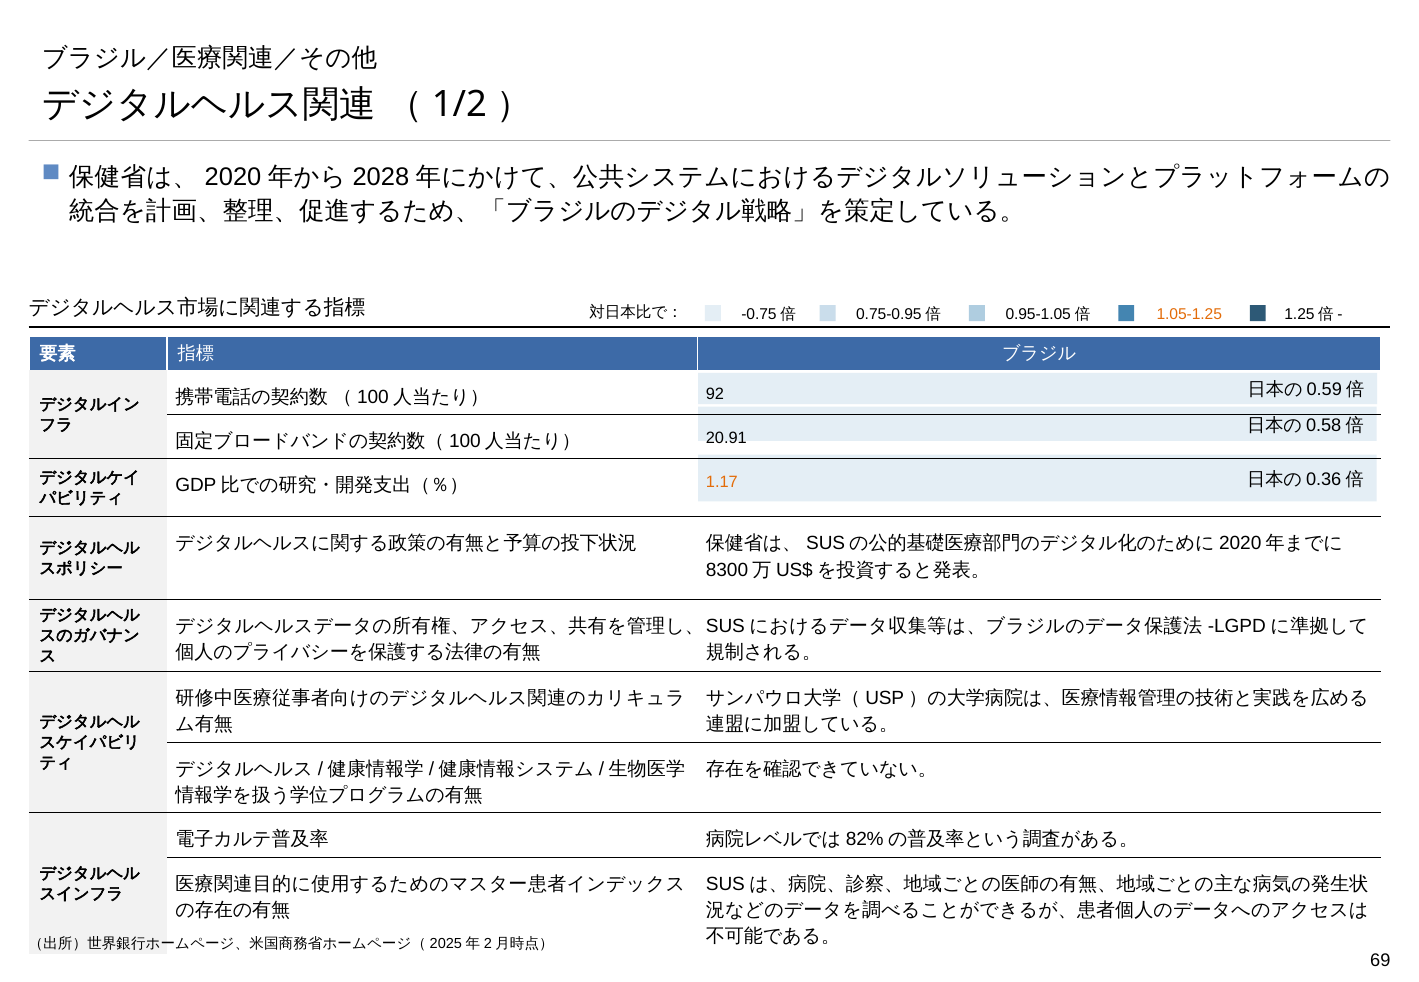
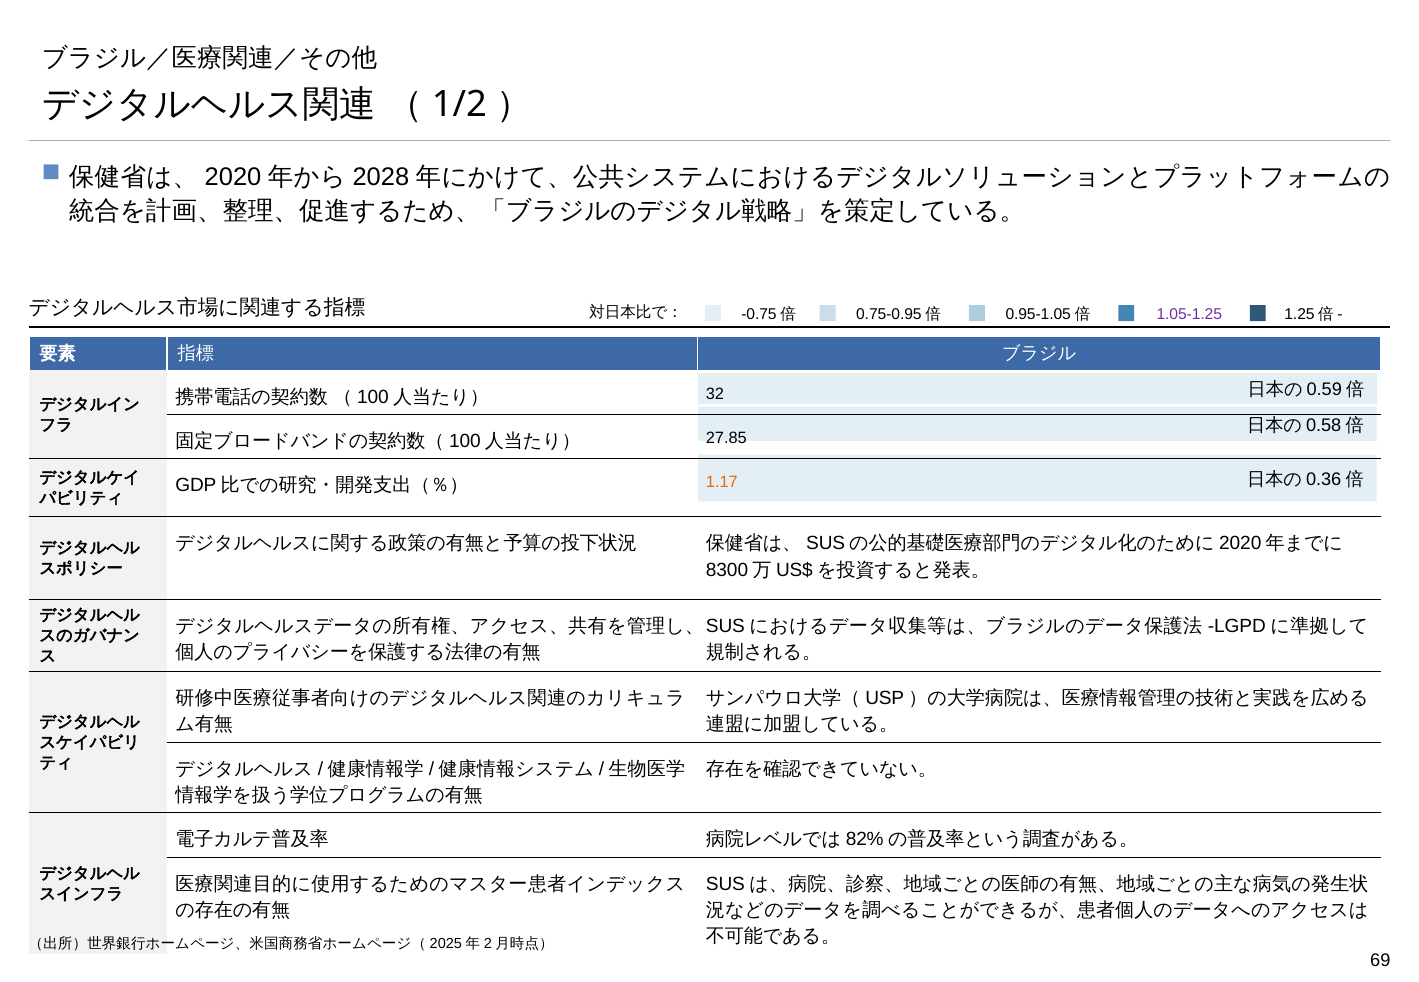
1.05-1.25 colour: orange -> purple (1189, 314)
92: 92 -> 32 (715, 394)
20.91: 20.91 -> 27.85 (726, 438)
